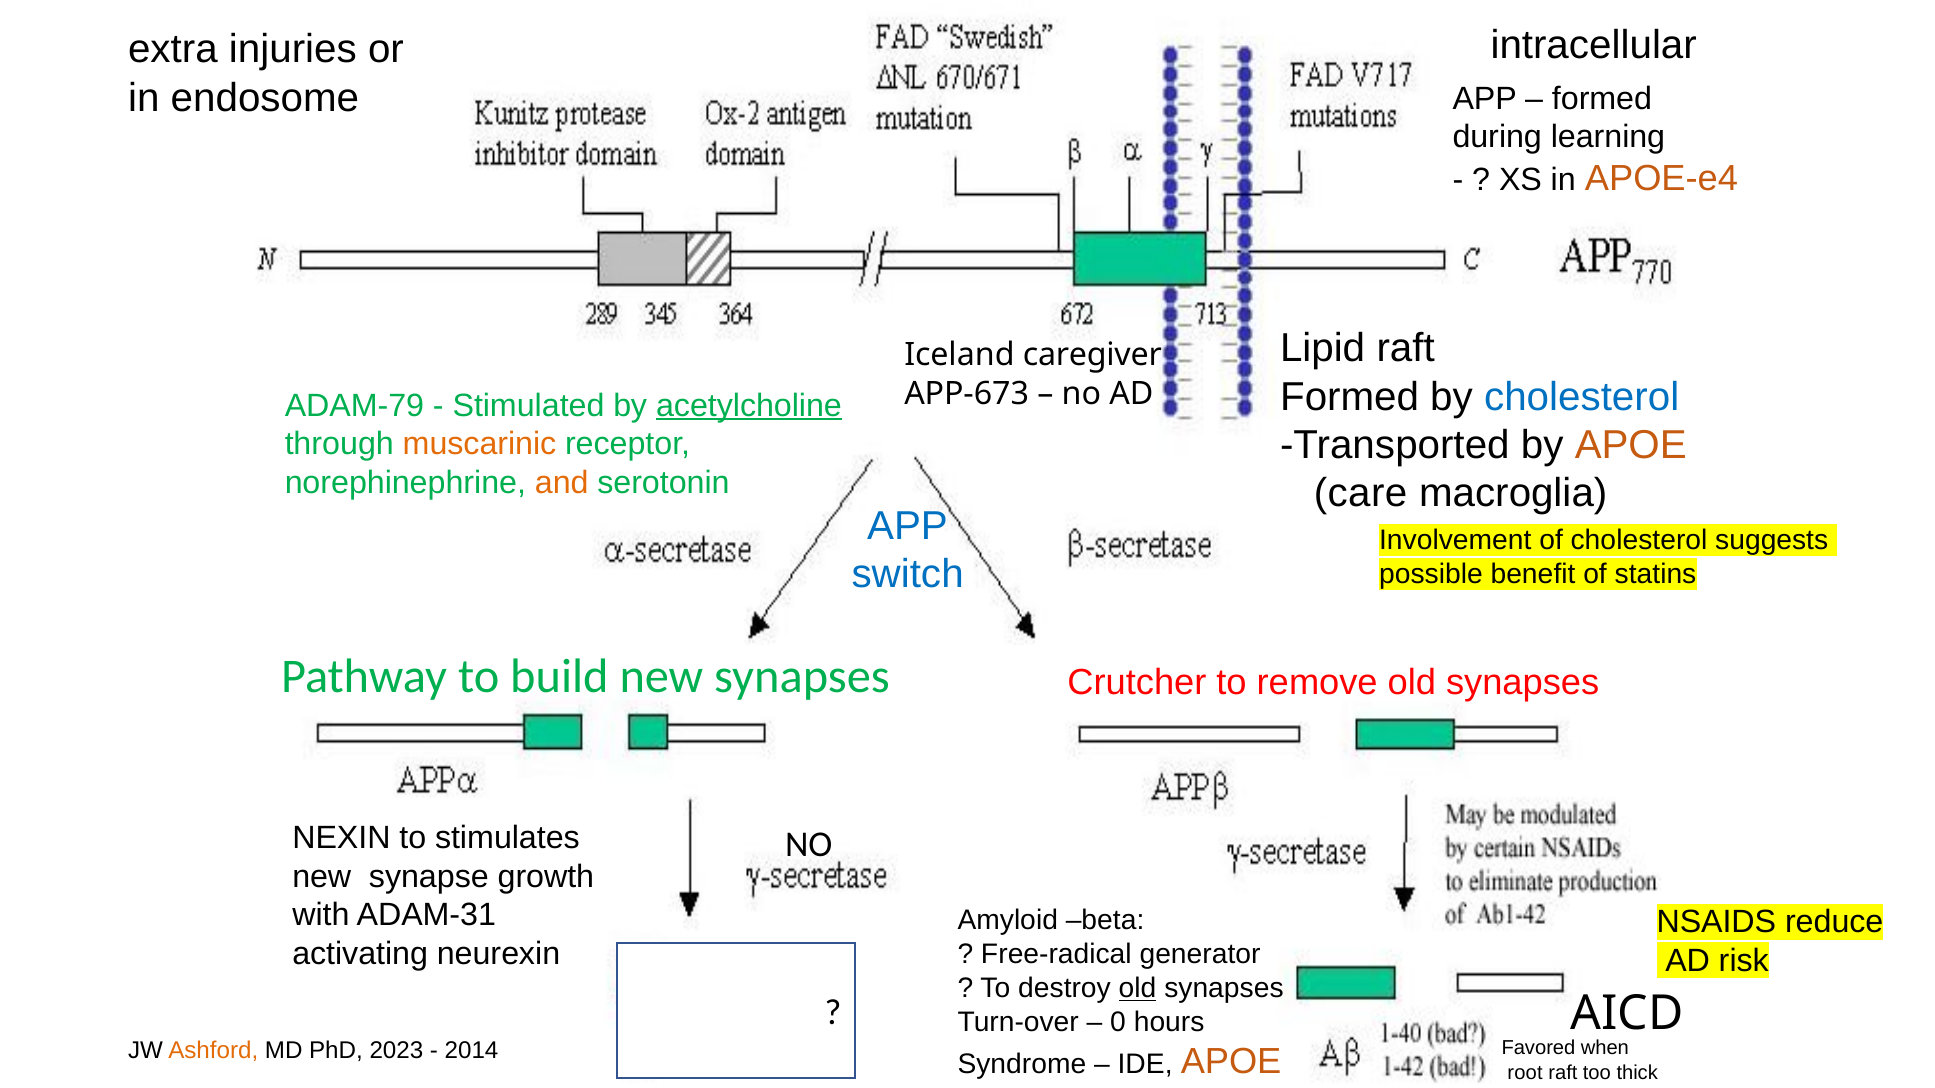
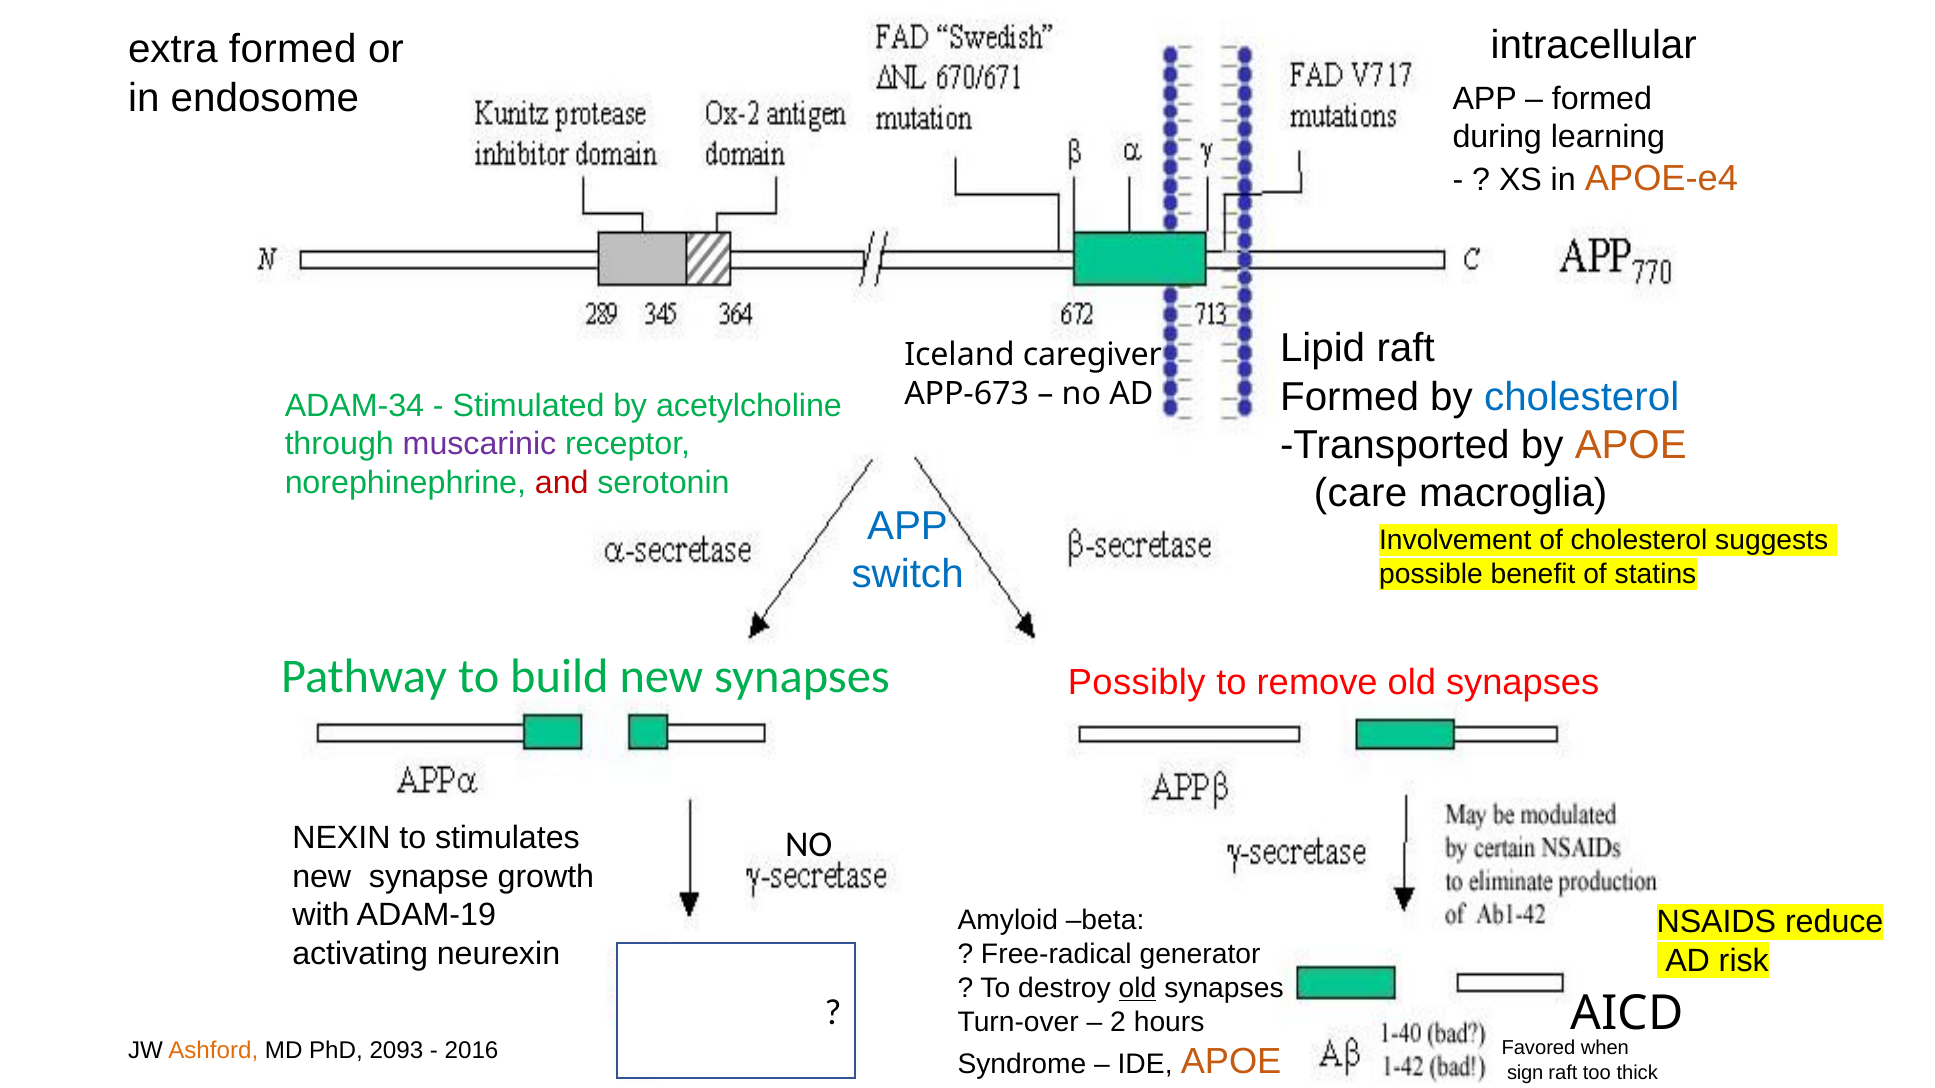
extra injuries: injuries -> formed (293, 50)
ADAM-79: ADAM-79 -> ADAM-34 (354, 406)
acetylcholine underline: present -> none (749, 406)
muscarinic colour: orange -> purple (480, 444)
and colour: orange -> red (562, 483)
Crutcher: Crutcher -> Possibly (1137, 682)
ADAM-31: ADAM-31 -> ADAM-19 (426, 916)
0: 0 -> 2 (1118, 1023)
2023: 2023 -> 2093 (396, 1051)
2014: 2014 -> 2016 (472, 1051)
root: root -> sign (1525, 1073)
